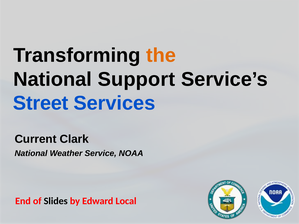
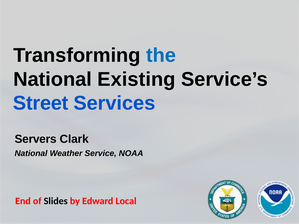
the colour: orange -> blue (161, 55)
Support: Support -> Existing (136, 79)
Current: Current -> Servers (36, 139)
